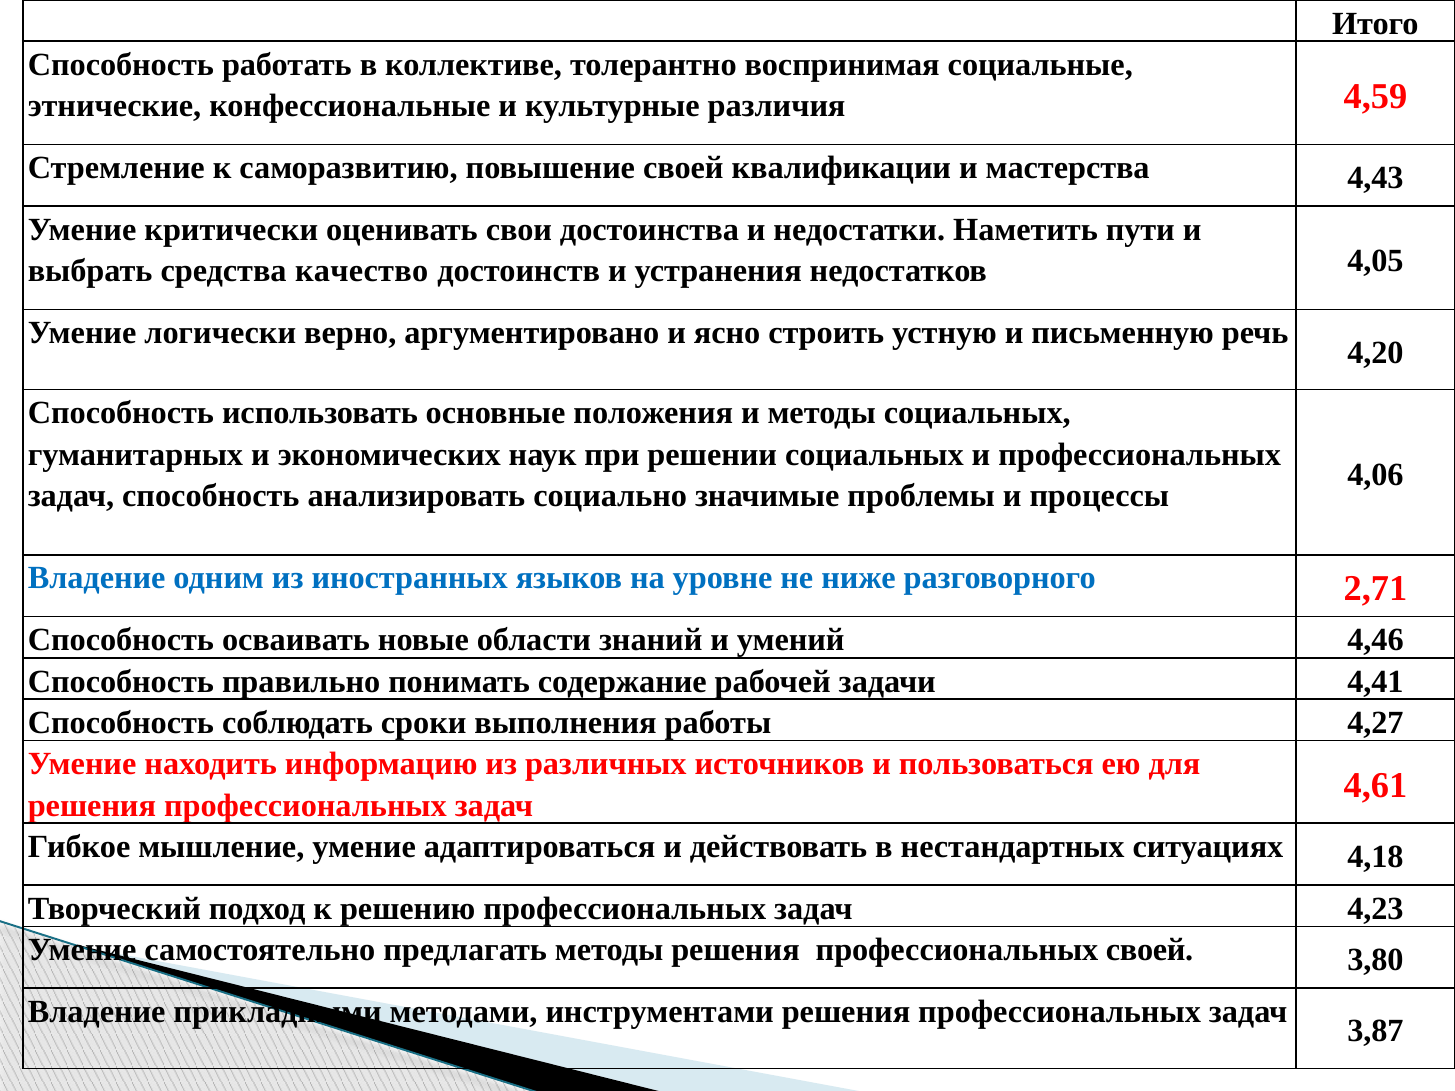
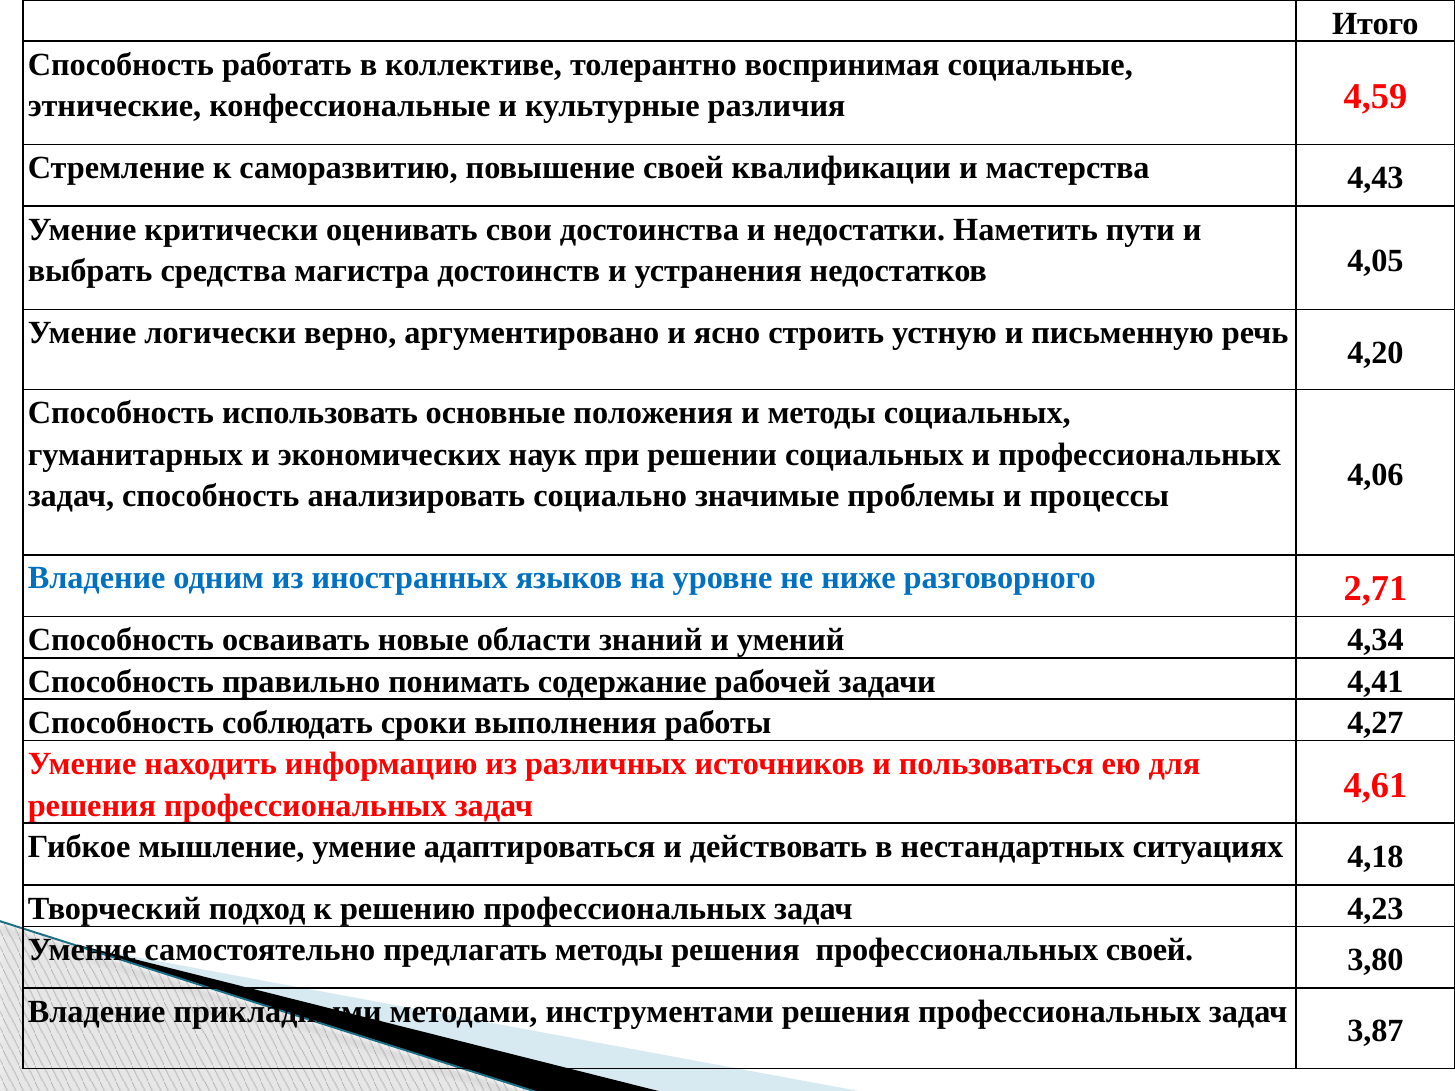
качество: качество -> магистра (362, 271)
4,46: 4,46 -> 4,34 (1376, 640)
